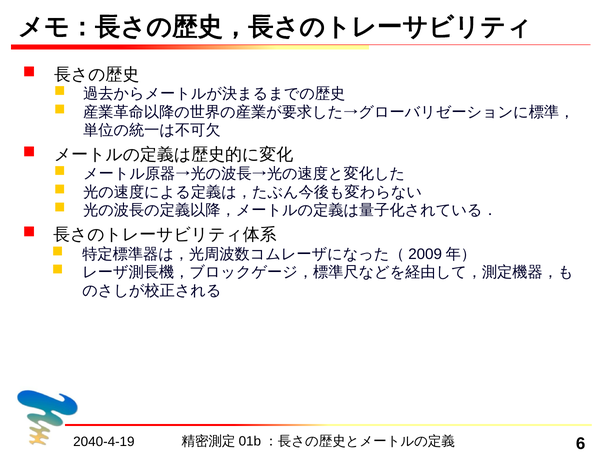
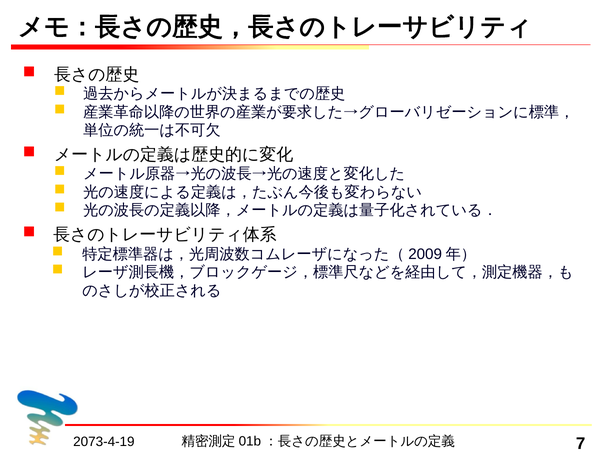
2040-4-19: 2040-4-19 -> 2073-4-19 (104, 442)
6: 6 -> 7 (581, 443)
